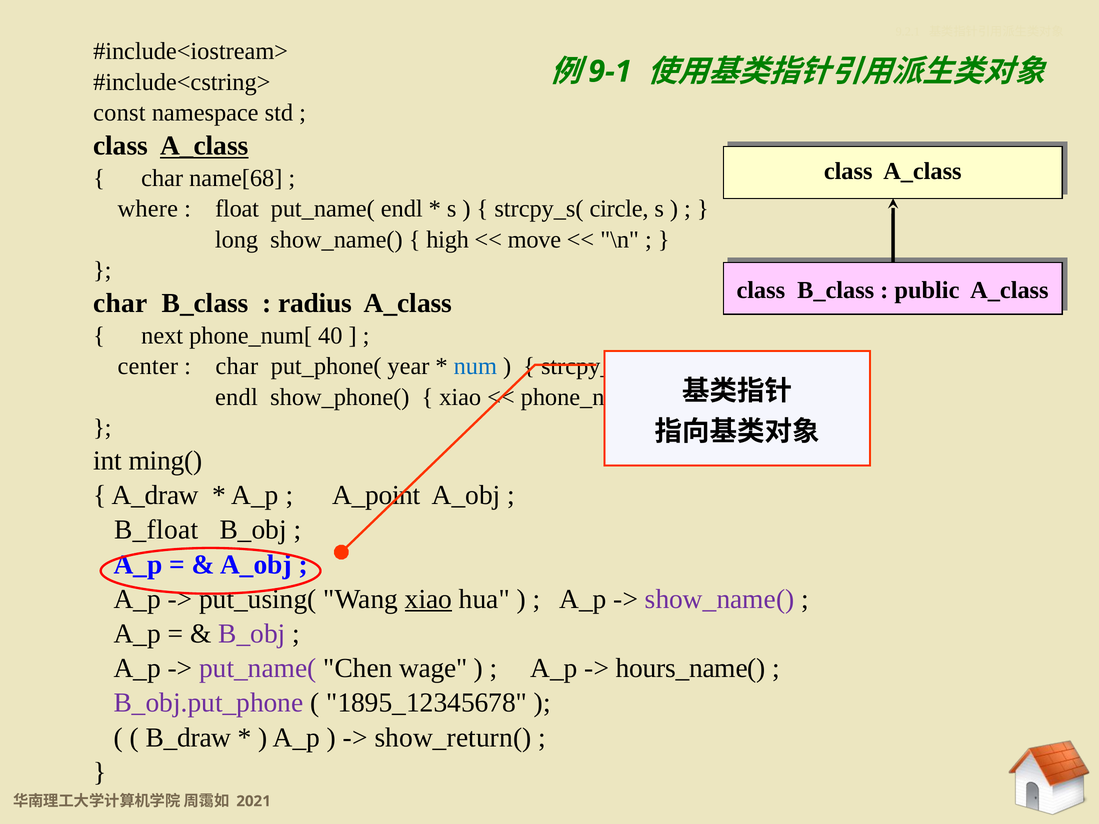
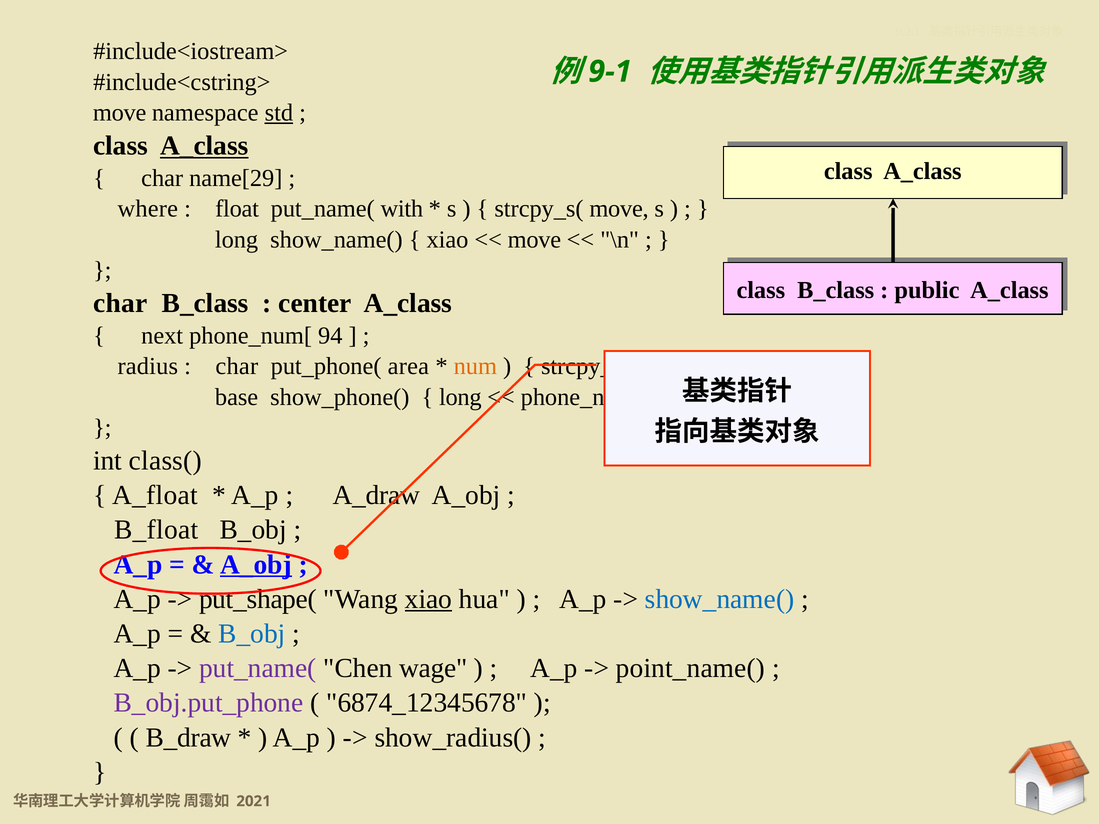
const: const -> move (120, 113)
std underline: none -> present (279, 113)
name[68: name[68 -> name[29 (236, 178)
put_name( endl: endl -> with (402, 209)
strcpy_s( circle: circle -> move (619, 209)
high: high -> xiao (447, 240)
radius: radius -> center (315, 303)
40: 40 -> 94 (330, 336)
center: center -> radius (148, 366)
year: year -> area (408, 366)
num colour: blue -> orange (475, 366)
endl: endl -> base (237, 397)
xiao: xiao -> long (460, 397)
ming(: ming( -> class( (165, 461)
A_draw: A_draw -> A_float (155, 495)
A_point: A_point -> A_draw (376, 495)
A_obj underline: none -> present (256, 565)
put_using(: put_using( -> put_shape( (258, 599)
show_name( colour: purple -> blue (720, 599)
B_obj colour: purple -> blue (252, 634)
hours_name(: hours_name( -> point_name( (690, 669)
1895_12345678: 1895_12345678 -> 6874_12345678 (427, 703)
show_return(: show_return( -> show_radius( (453, 738)
